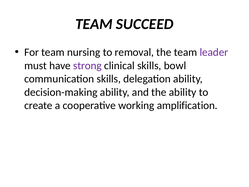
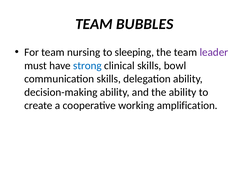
SUCCEED: SUCCEED -> BUBBLES (145, 24)
removal: removal -> sleeping (134, 52)
strong colour: purple -> blue (87, 66)
